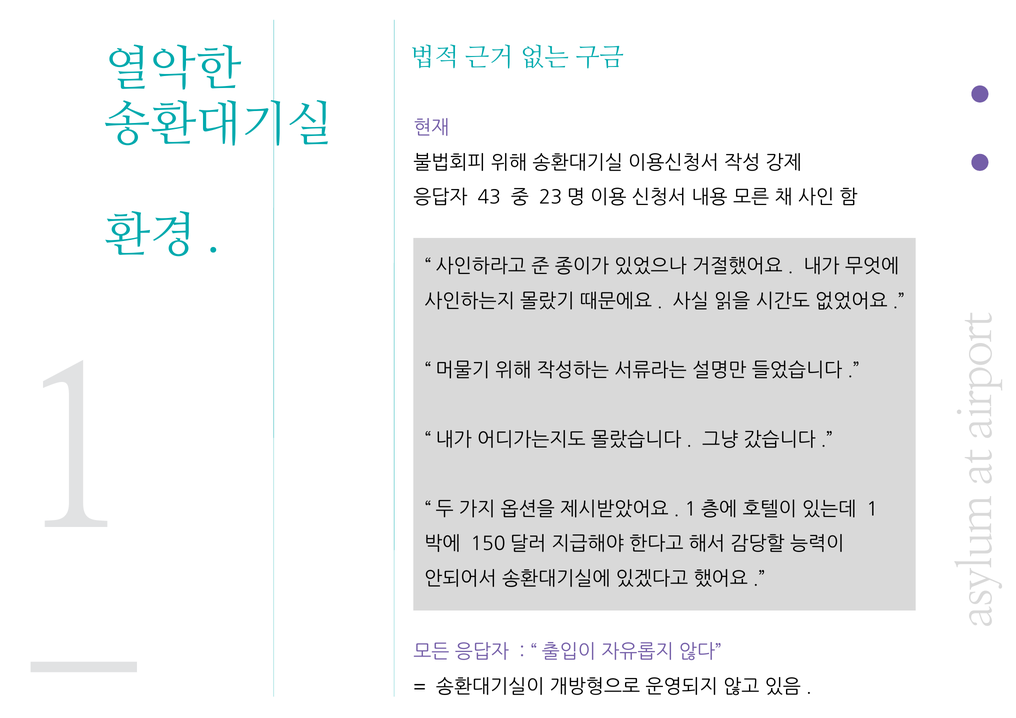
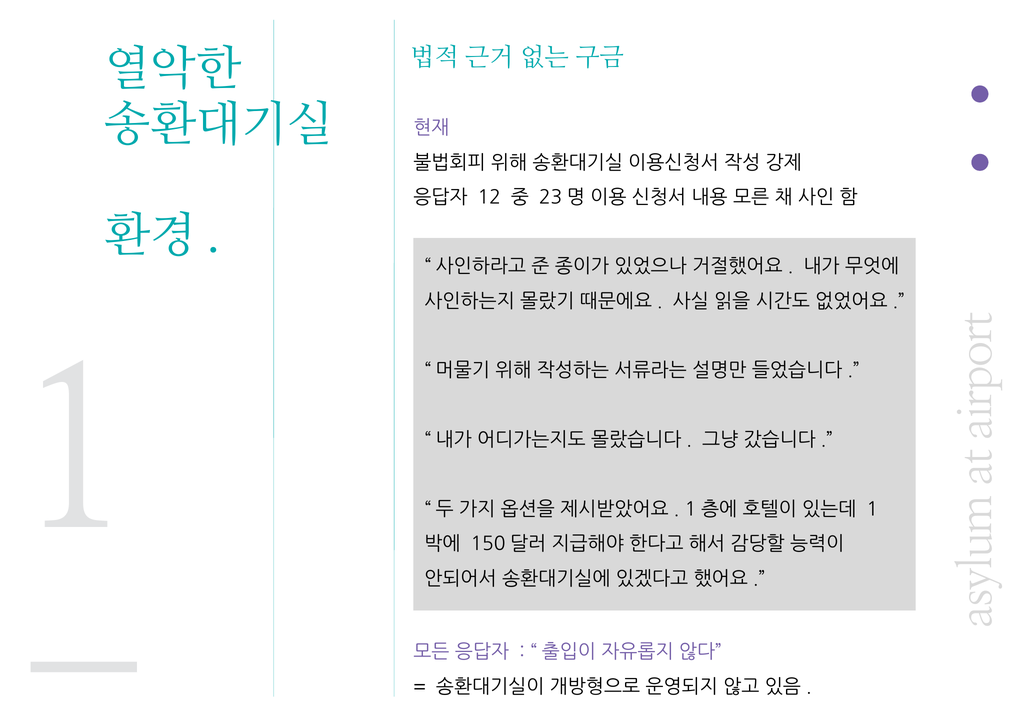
43: 43 -> 12 (489, 198)
